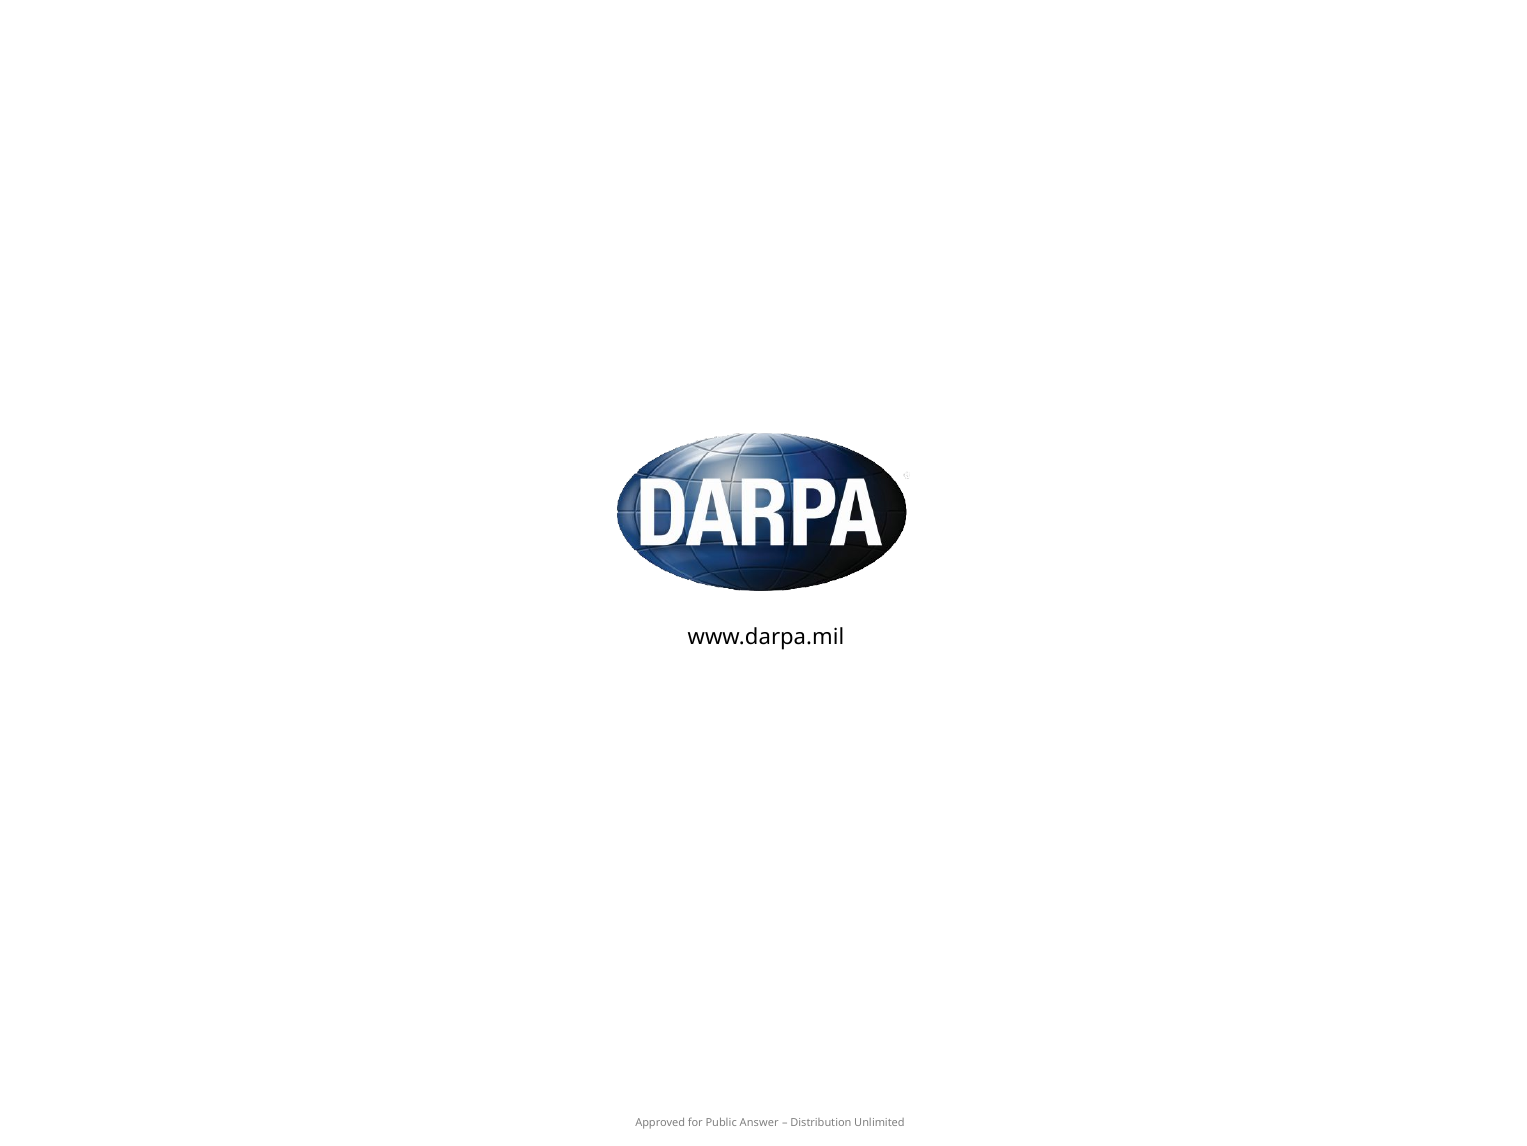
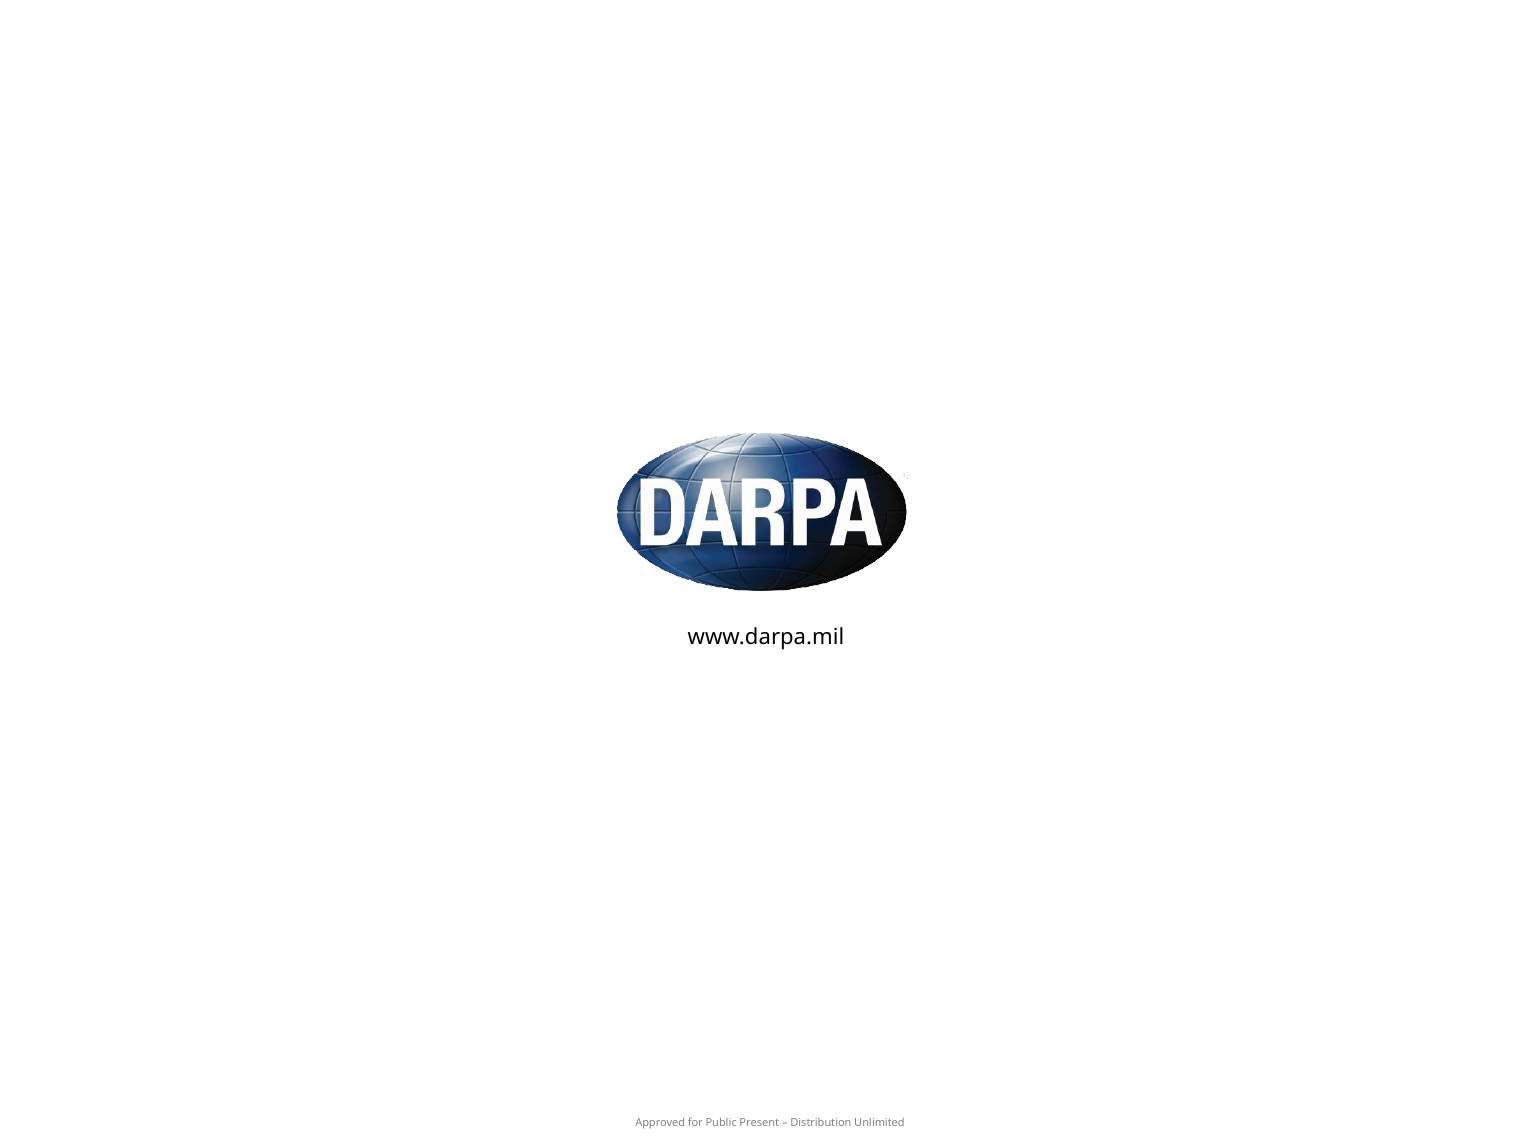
Answer: Answer -> Present (759, 1122)
